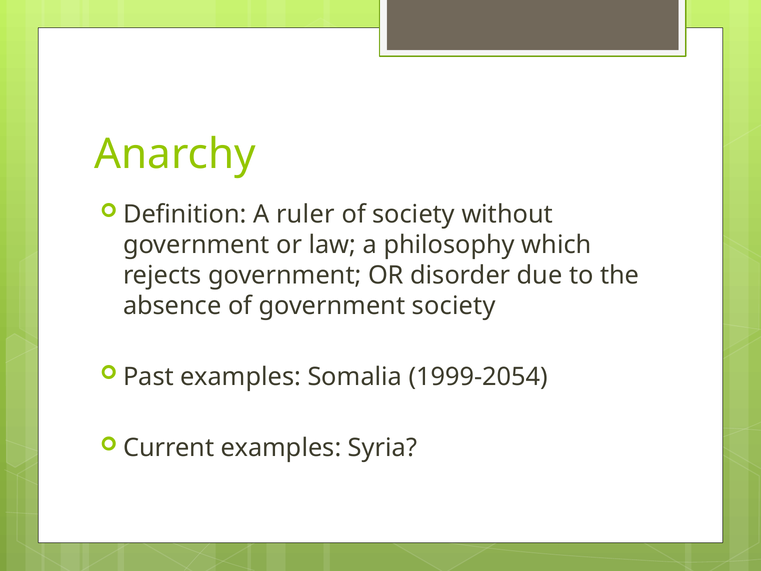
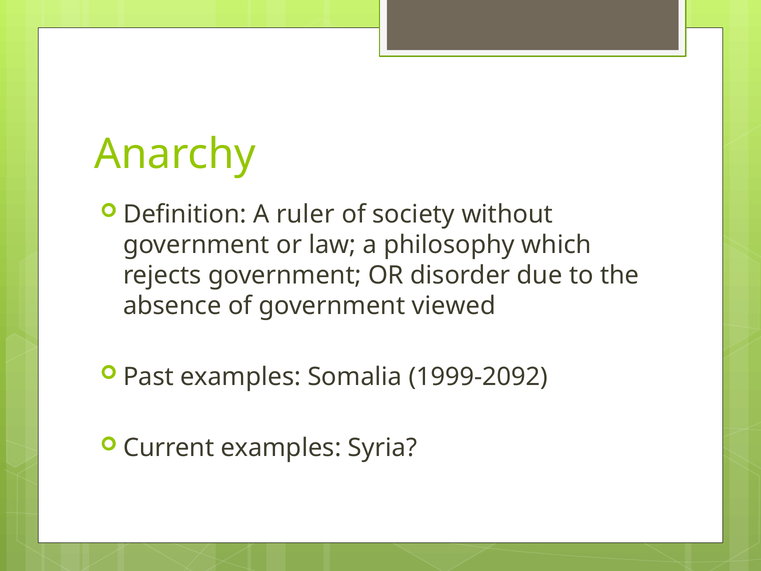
government society: society -> viewed (454, 306)
1999-2054: 1999-2054 -> 1999-2092 (478, 377)
